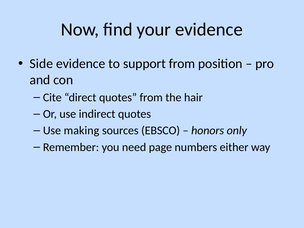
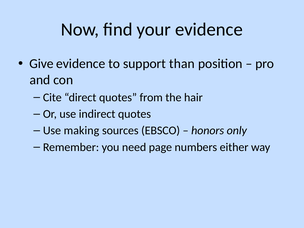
Side: Side -> Give (41, 64)
support from: from -> than (182, 64)
